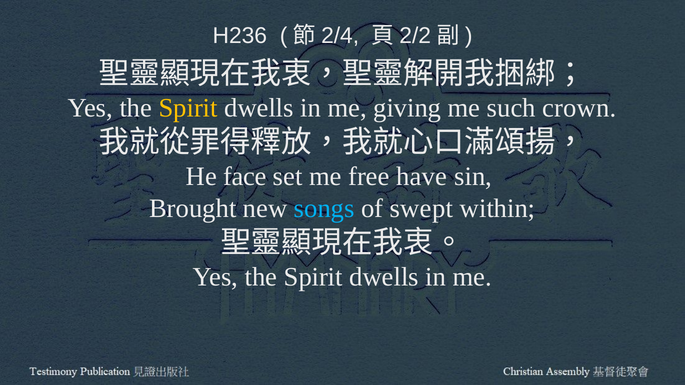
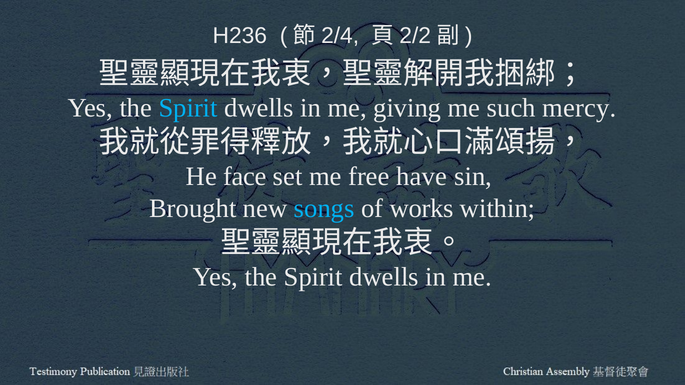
Spirit colour: yellow -> light blue (188, 108)
crown: crown -> mercy (579, 108)
swept: swept -> works (422, 209)
